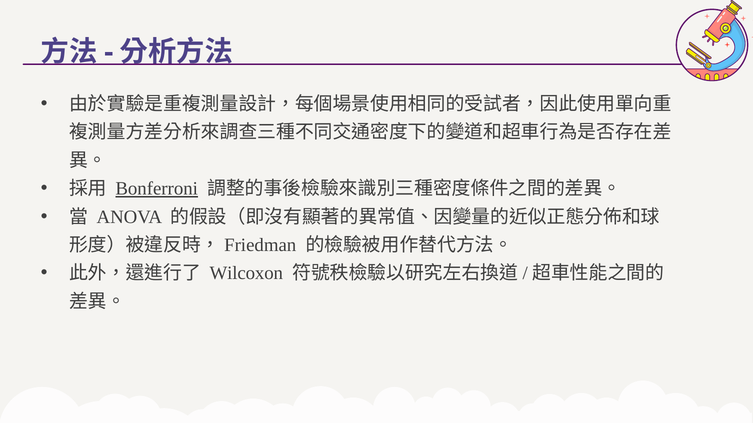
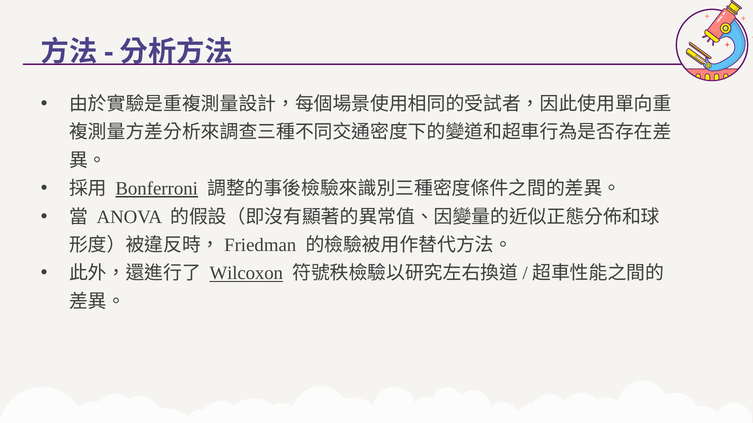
Wilcoxon underline: none -> present (246, 274)
